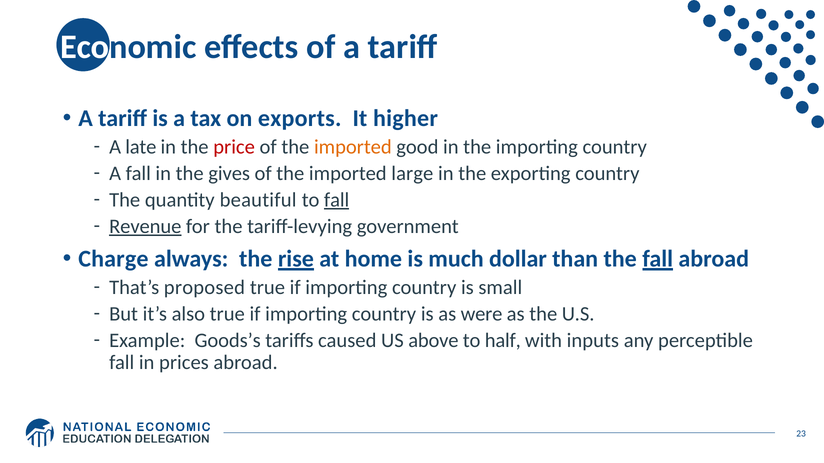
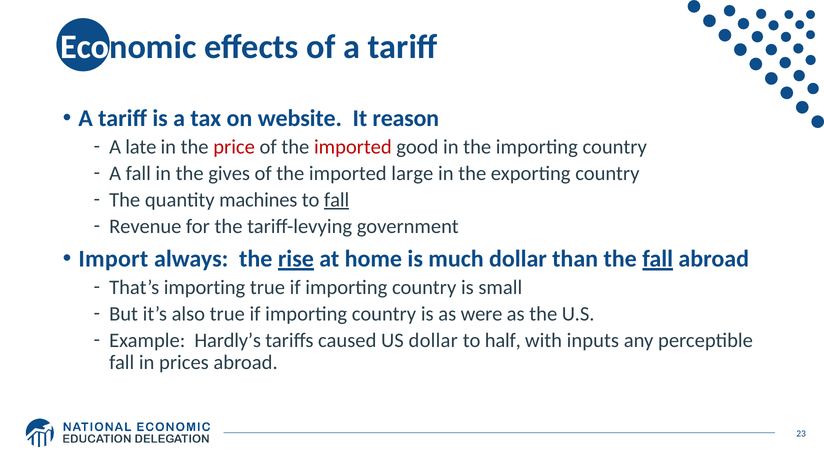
exports: exports -> website (300, 119)
higher: higher -> reason (406, 119)
imported colour: orange -> red (353, 147)
beautiful: beautiful -> machines (258, 200)
Revenue underline: present -> none (145, 227)
Charge: Charge -> Import (113, 259)
That’s proposed: proposed -> importing (205, 288)
Goods’s: Goods’s -> Hardly’s (228, 341)
US above: above -> dollar (433, 341)
